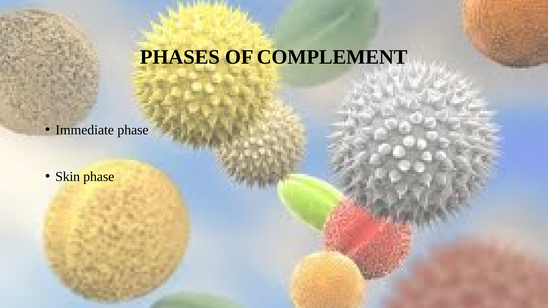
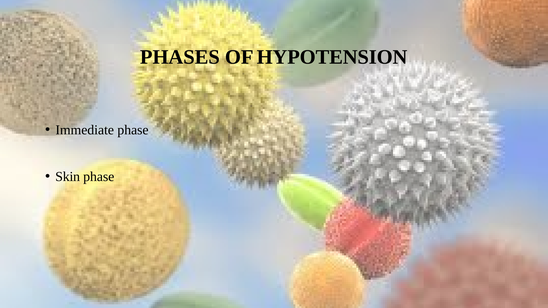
COMPLEMENT: COMPLEMENT -> HYPOTENSION (332, 57)
